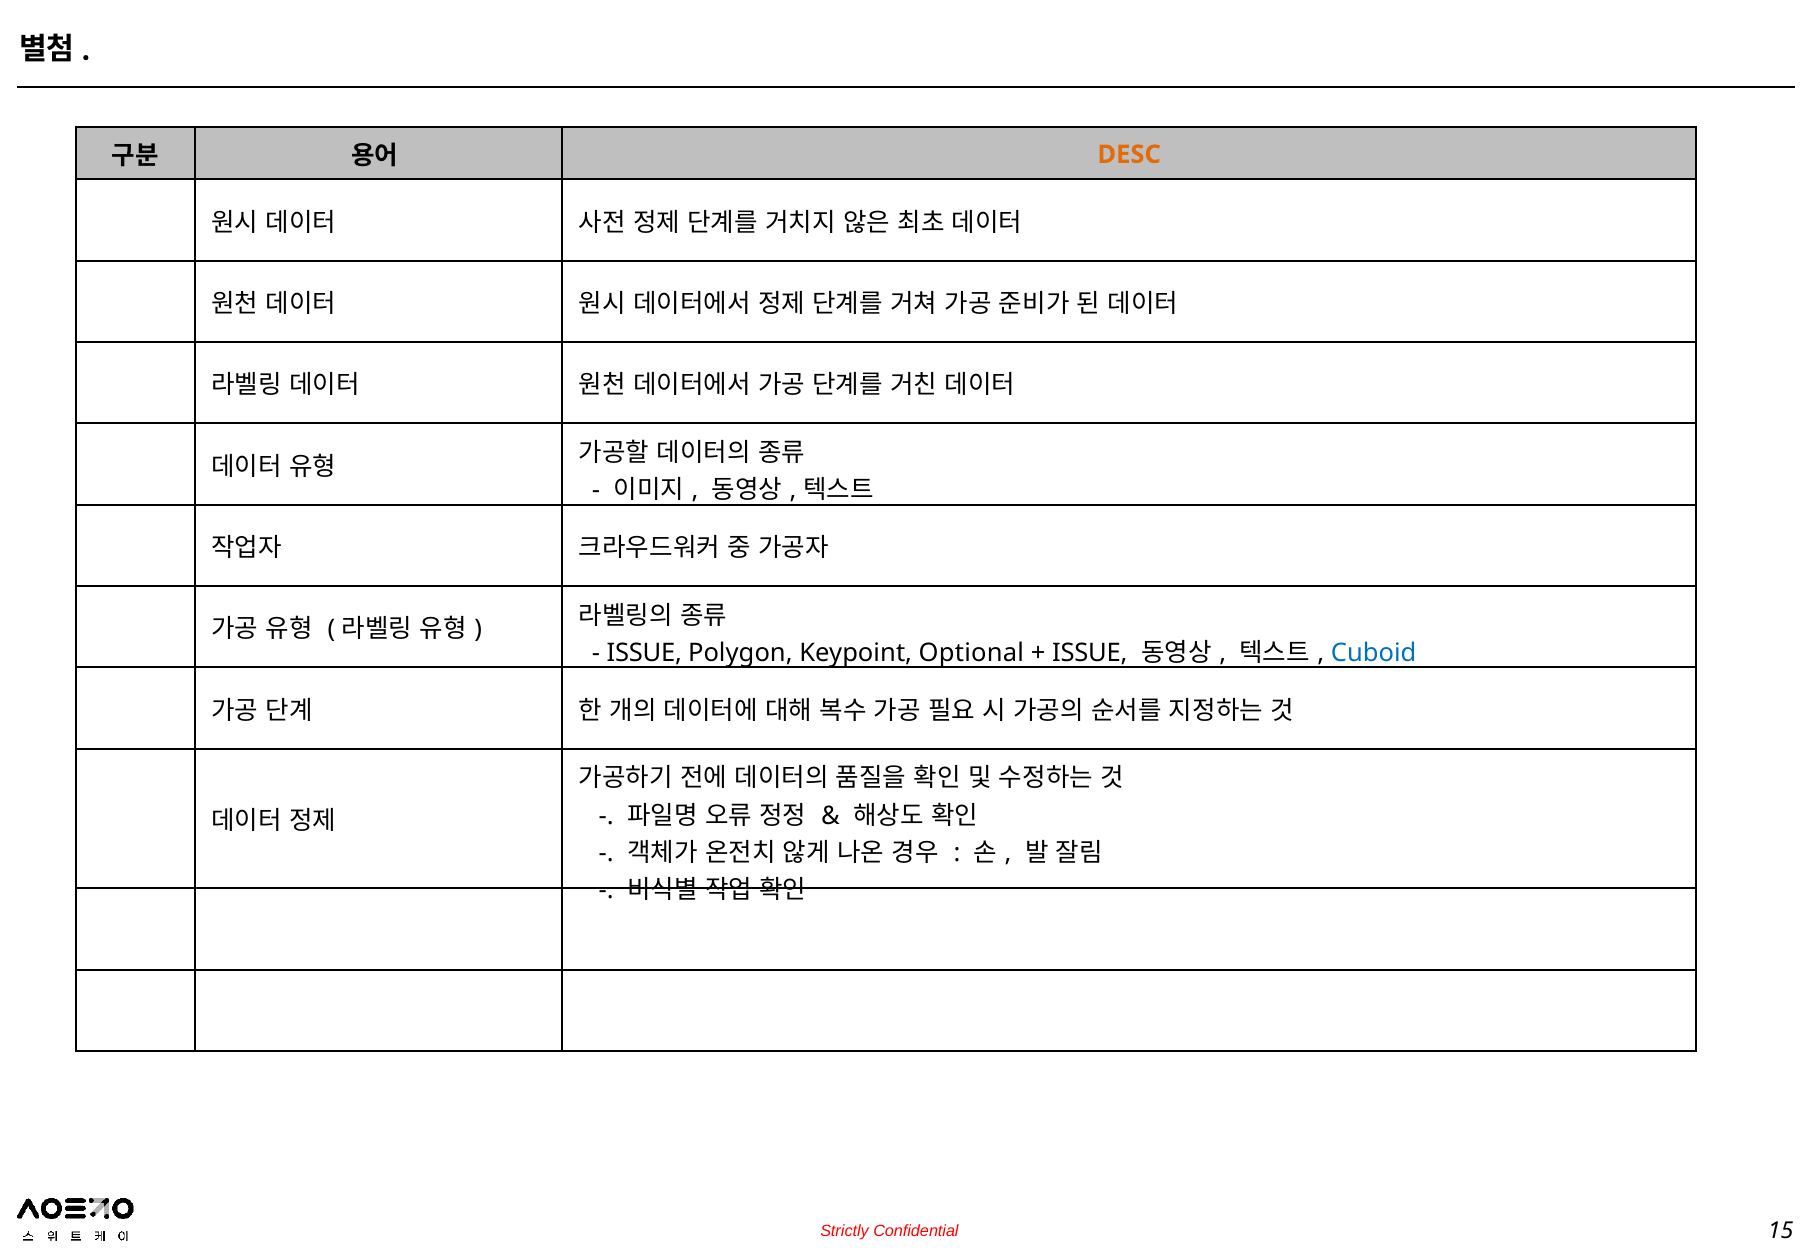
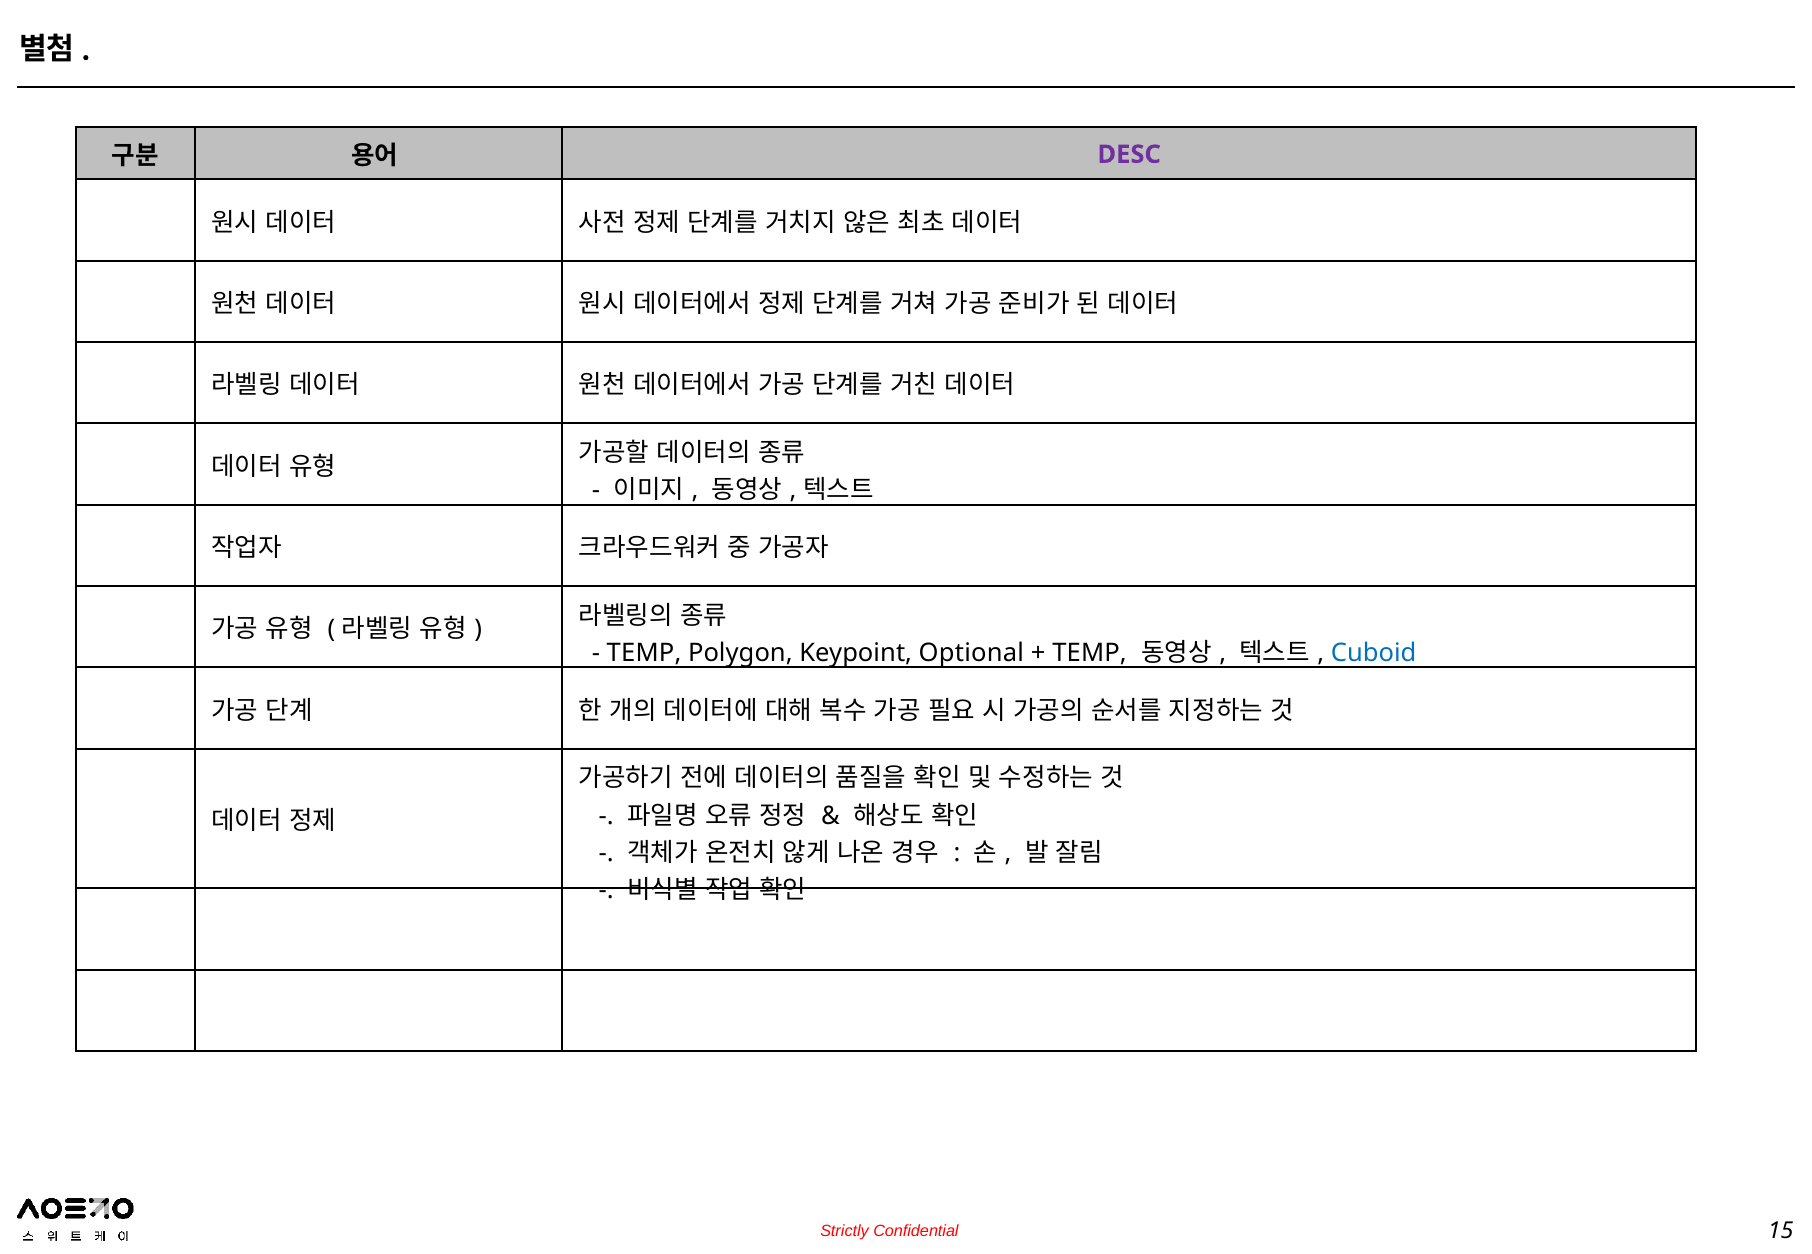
DESC colour: orange -> purple (1129, 154)
ISSUE: ISSUE -> TEMP (644, 653)
ISSUE: ISSUE -> TEMP (1090, 653)
